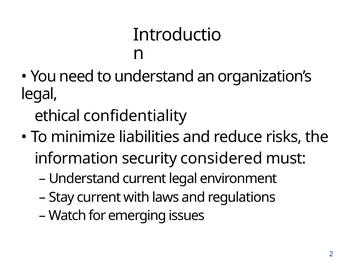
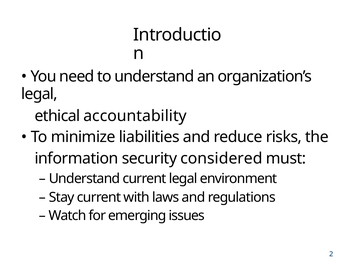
confidentiality: confidentiality -> accountability (135, 116)
